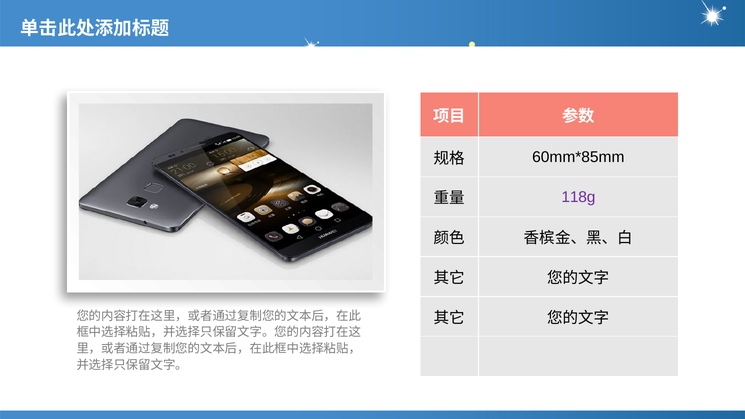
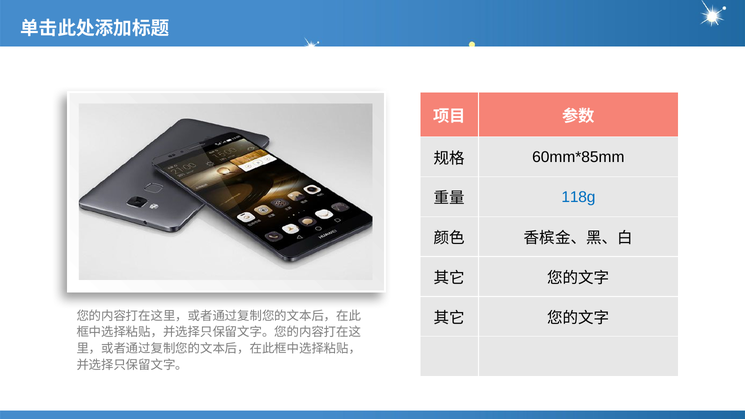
118g colour: purple -> blue (578, 197)
